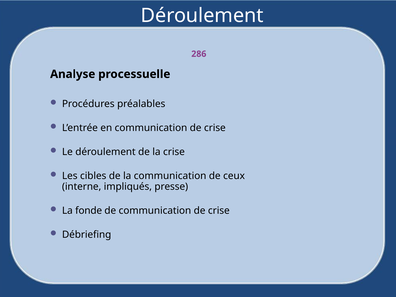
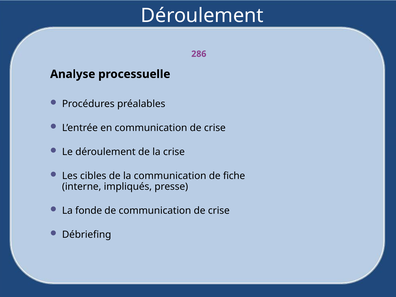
ceux: ceux -> fiche (234, 176)
